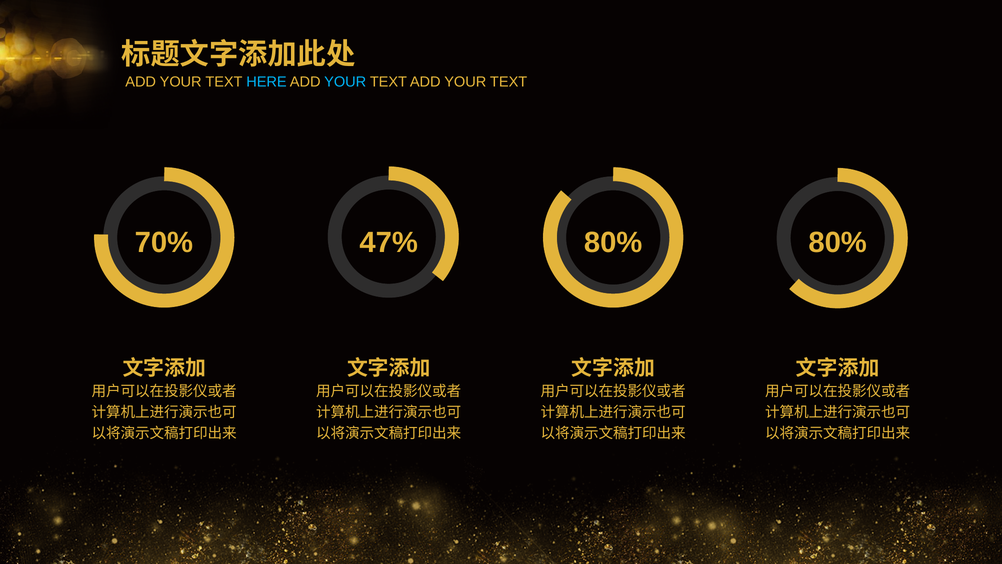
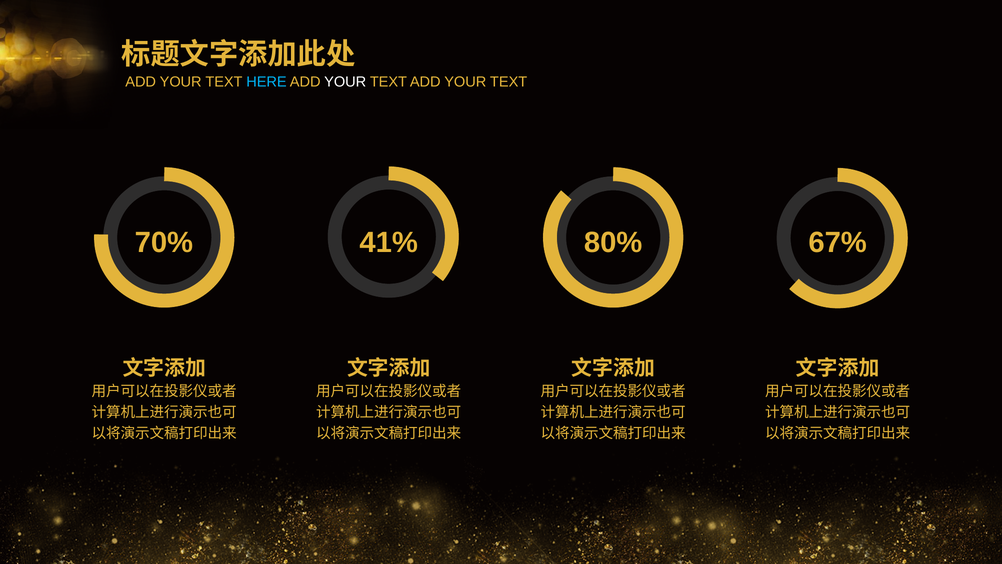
YOUR colour: light blue -> white (345, 82)
47%: 47% -> 41% (389, 243)
80% 80%: 80% -> 67% (838, 243)
